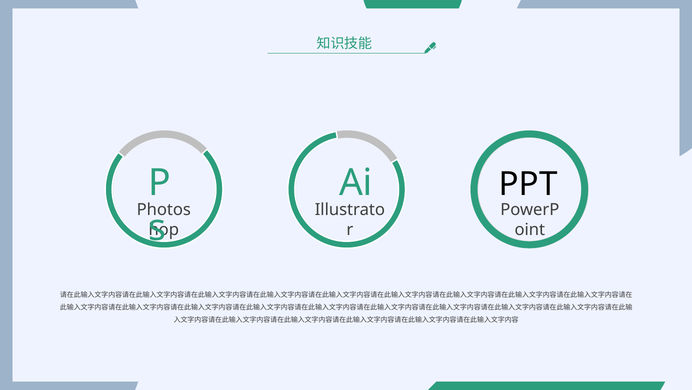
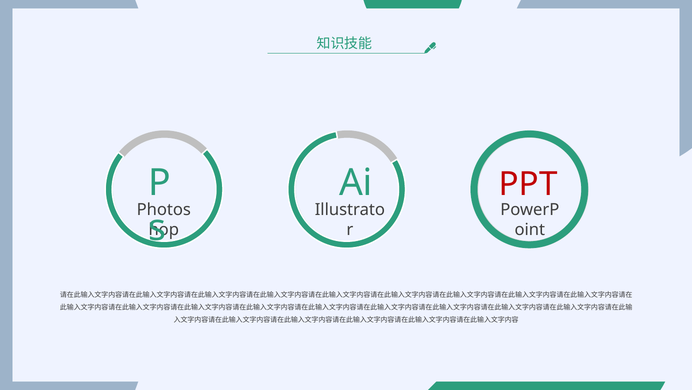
PPT colour: black -> red (528, 184)
